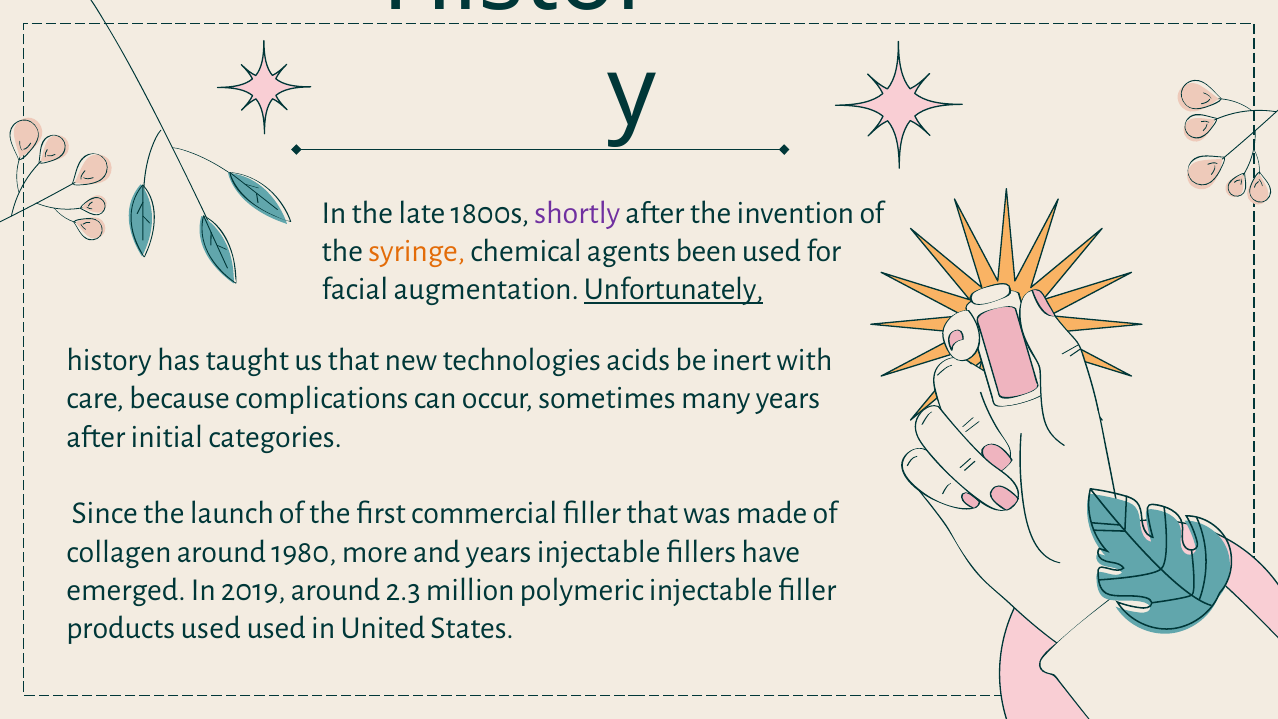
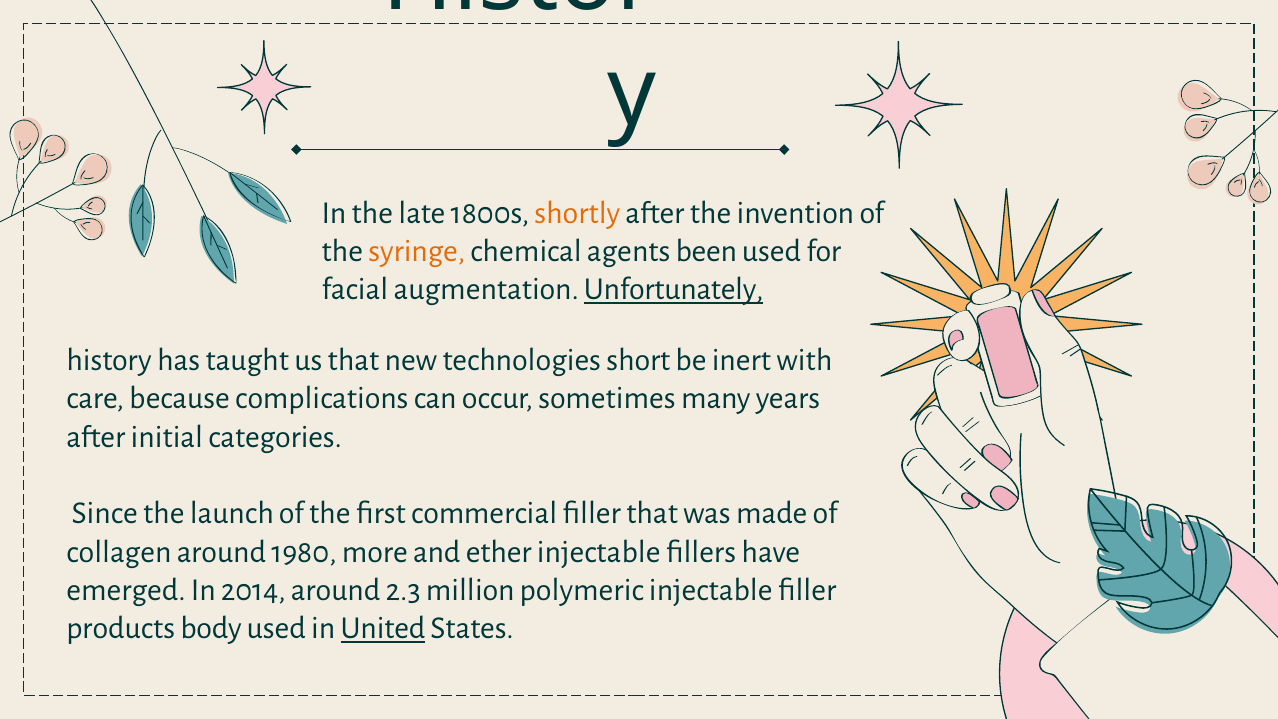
shortly colour: purple -> orange (577, 213)
acids: acids -> short (638, 360)
and years: years -> ether (499, 552)
2019: 2019 -> 2014 (253, 590)
products used: used -> body (211, 628)
United underline: none -> present (383, 628)
